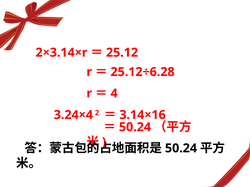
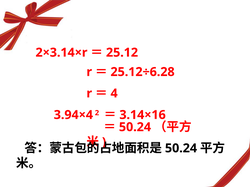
3.24×4: 3.24×4 -> 3.94×4 (73, 115)
